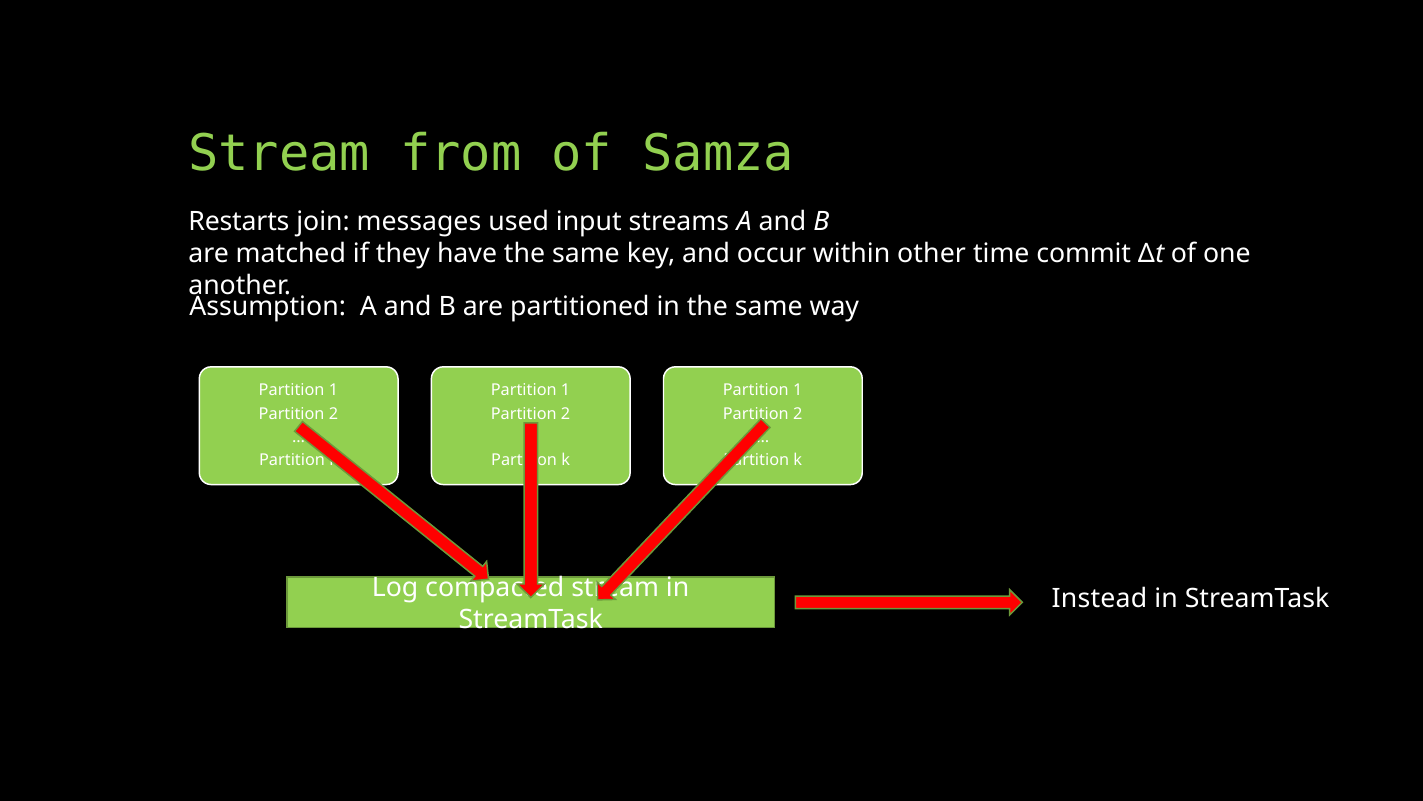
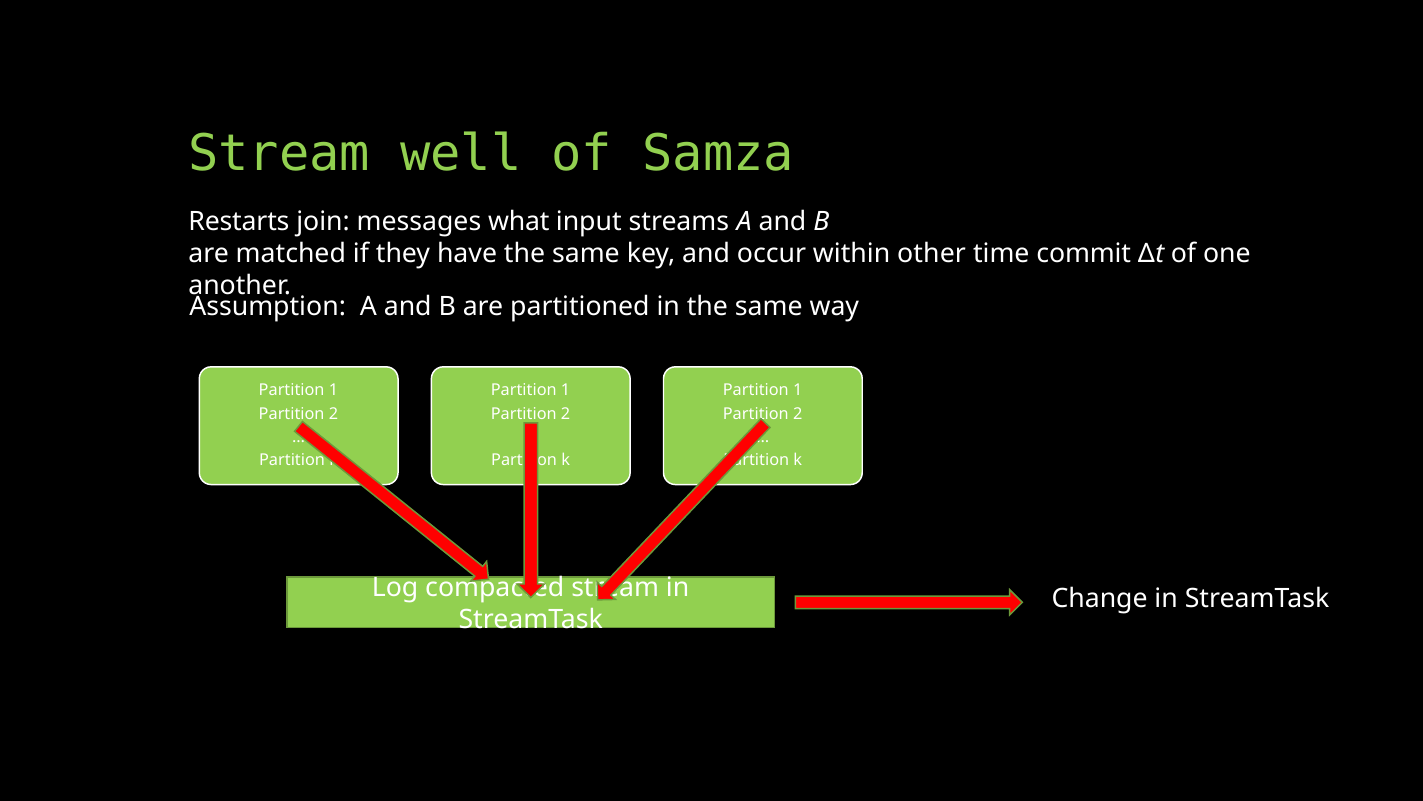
from: from -> well (461, 154)
used: used -> what (519, 222)
Instead: Instead -> Change (1100, 599)
